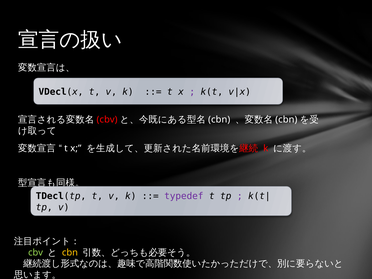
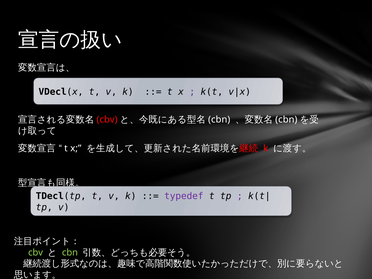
cbn colour: yellow -> light green (70, 252)
